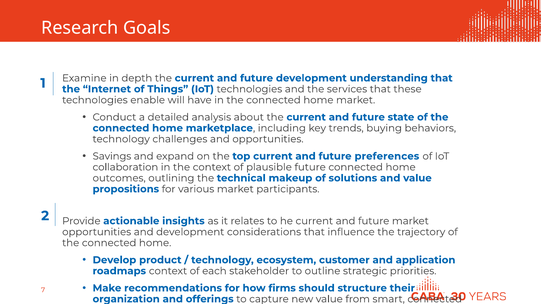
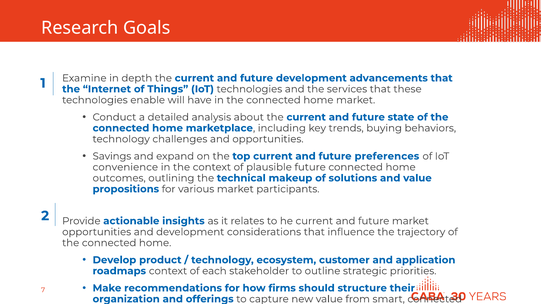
understanding: understanding -> advancements (389, 78)
collaboration: collaboration -> convenience (125, 167)
